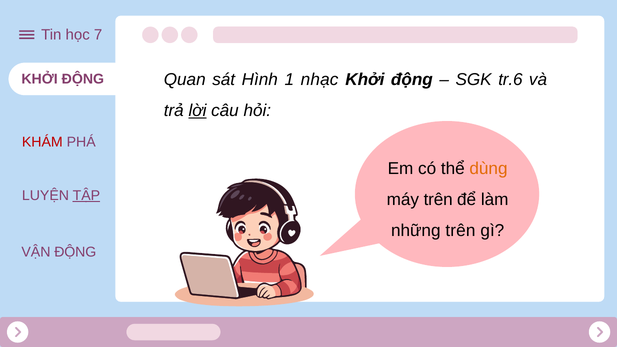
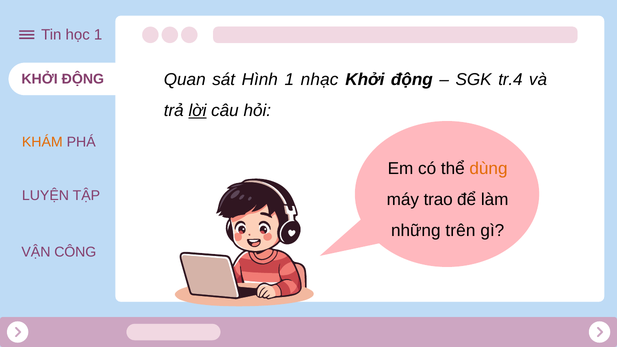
học 7: 7 -> 1 (98, 35)
tr.6: tr.6 -> tr.4 (510, 80)
KHÁM colour: red -> orange (42, 142)
TẬP underline: present -> none (86, 195)
máy trên: trên -> trao (438, 200)
VẬN ĐỘNG: ĐỘNG -> CÔNG (75, 252)
